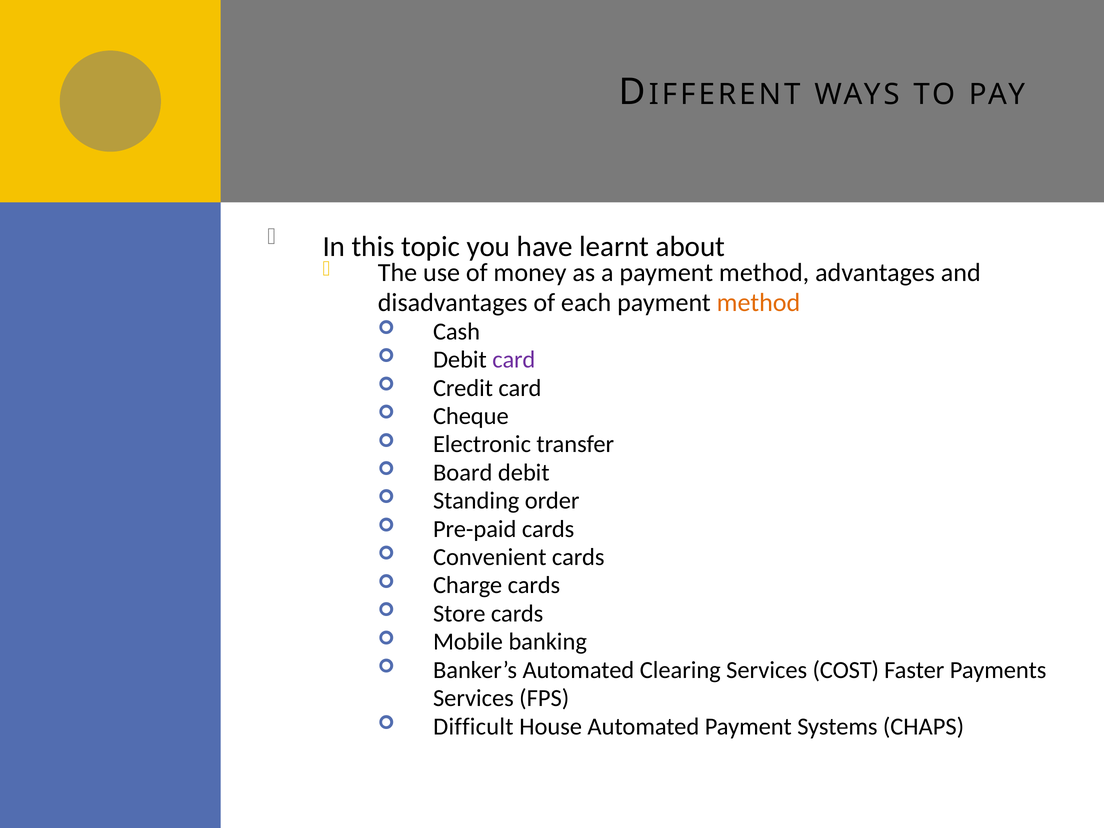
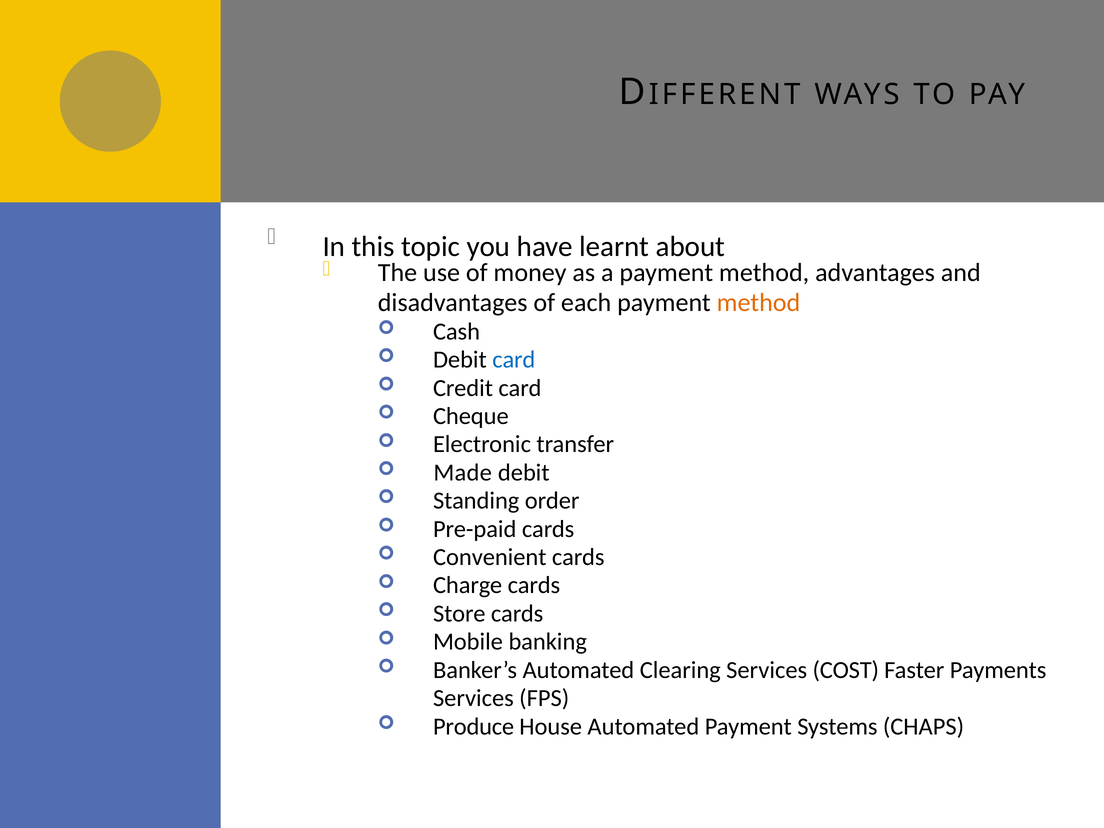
card colour: purple -> blue (514, 360)
Board: Board -> Made (463, 473)
Difficult: Difficult -> Produce (474, 726)
